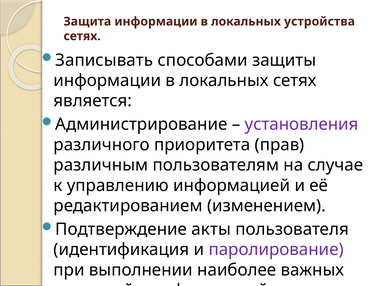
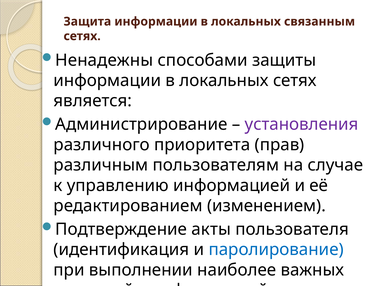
устройства: устройства -> связанным (320, 22)
Записывать: Записывать -> Ненадежны (104, 60)
паролирование colour: purple -> blue (276, 249)
